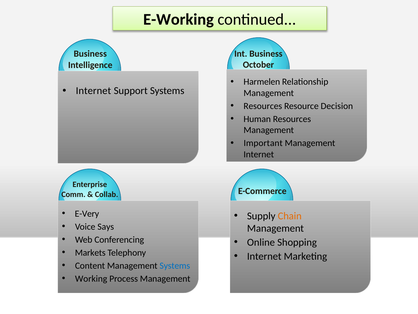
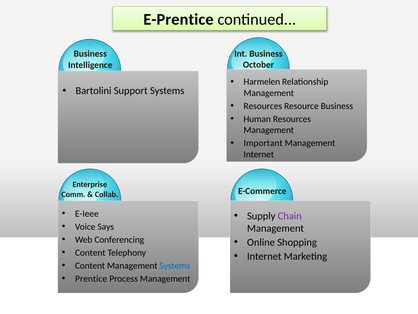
E-Working: E-Working -> E-Prentice (178, 19)
Internet: Internet -> Bartolini (93, 91)
Resource Decision: Decision -> Business (337, 106)
E-Very: E-Very -> E-Ieee (87, 213)
Chain colour: orange -> purple (290, 216)
Markets: Markets -> Content (90, 252)
Working: Working -> Prentice (91, 278)
